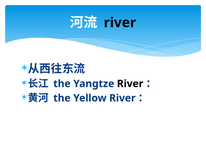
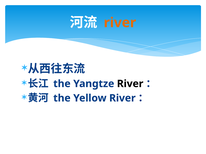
river colour: black -> orange (120, 23)
